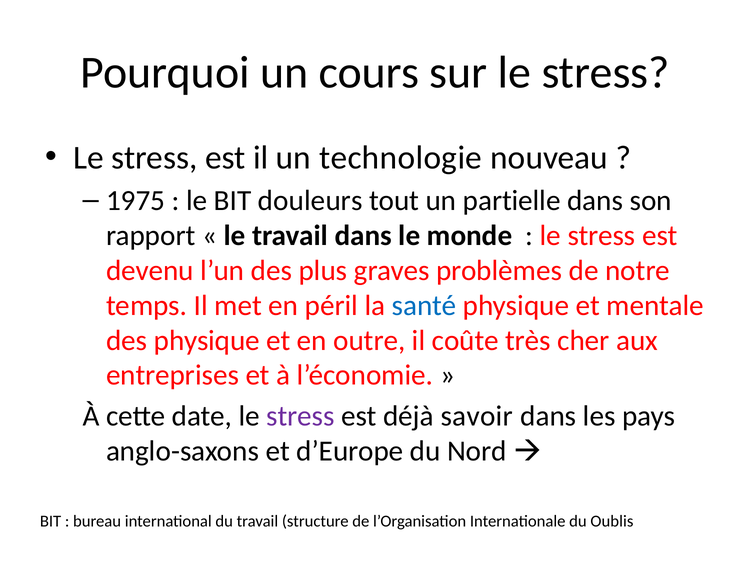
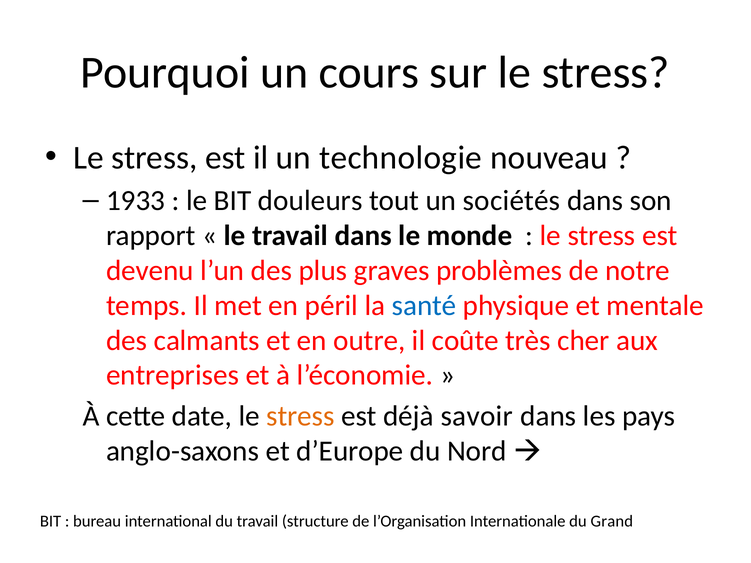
1975: 1975 -> 1933 (136, 201)
partielle: partielle -> sociétés (512, 201)
des physique: physique -> calmants (207, 341)
stress colour: purple -> orange (301, 416)
Oublis: Oublis -> Grand (612, 521)
